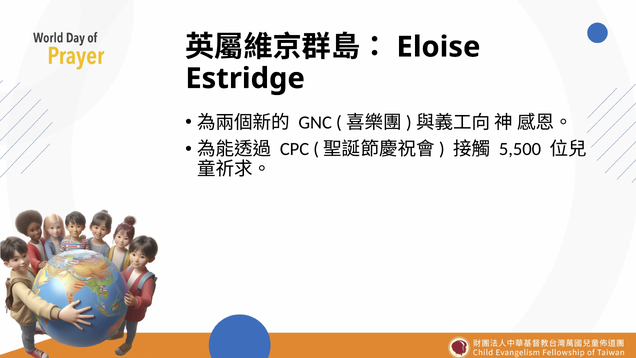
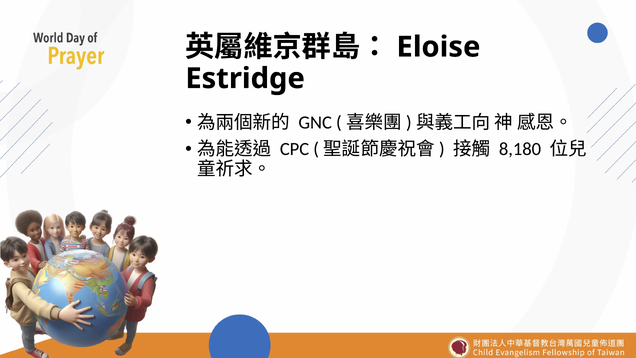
5,500: 5,500 -> 8,180 (520, 149)
